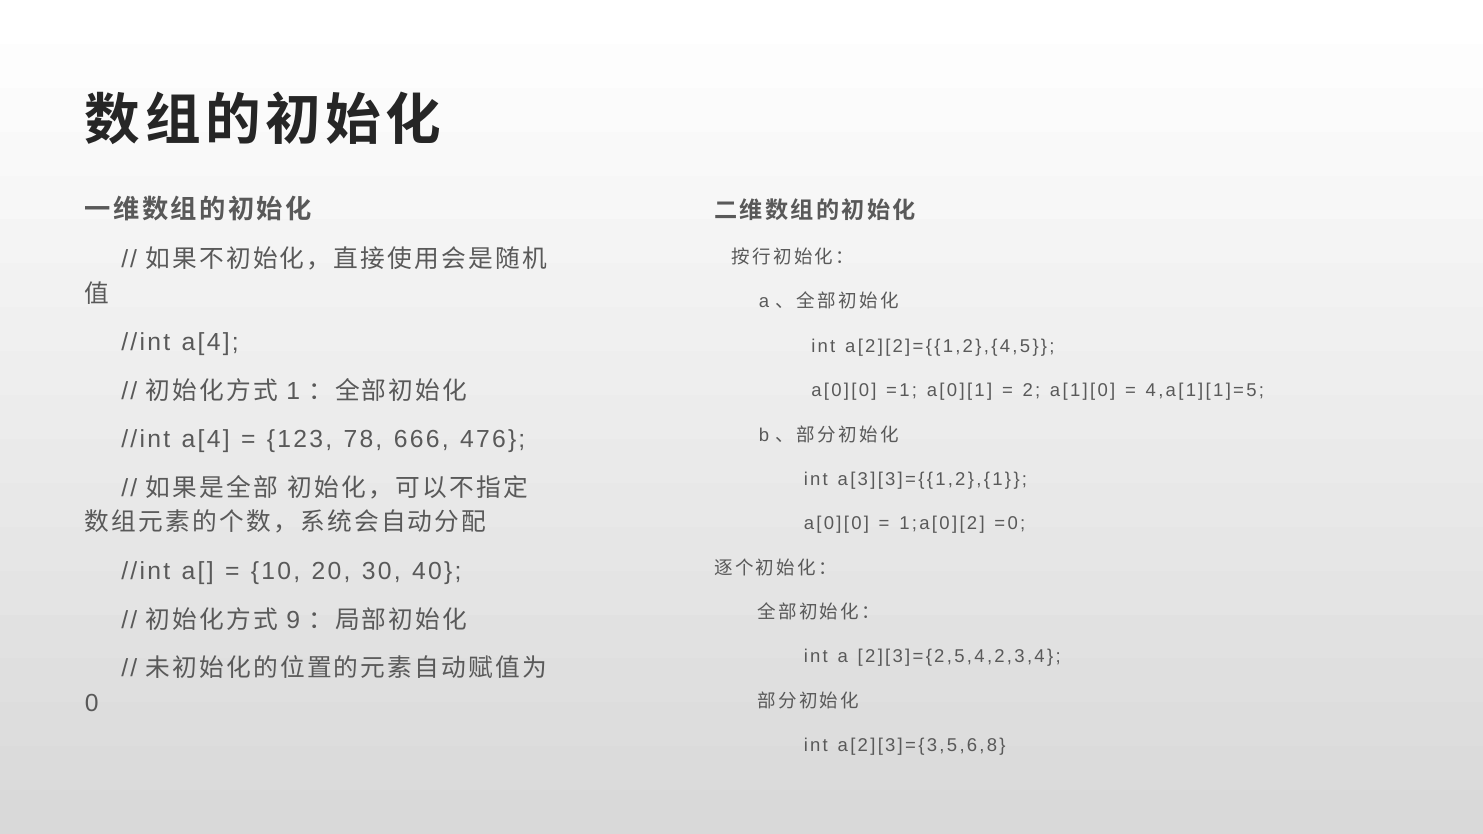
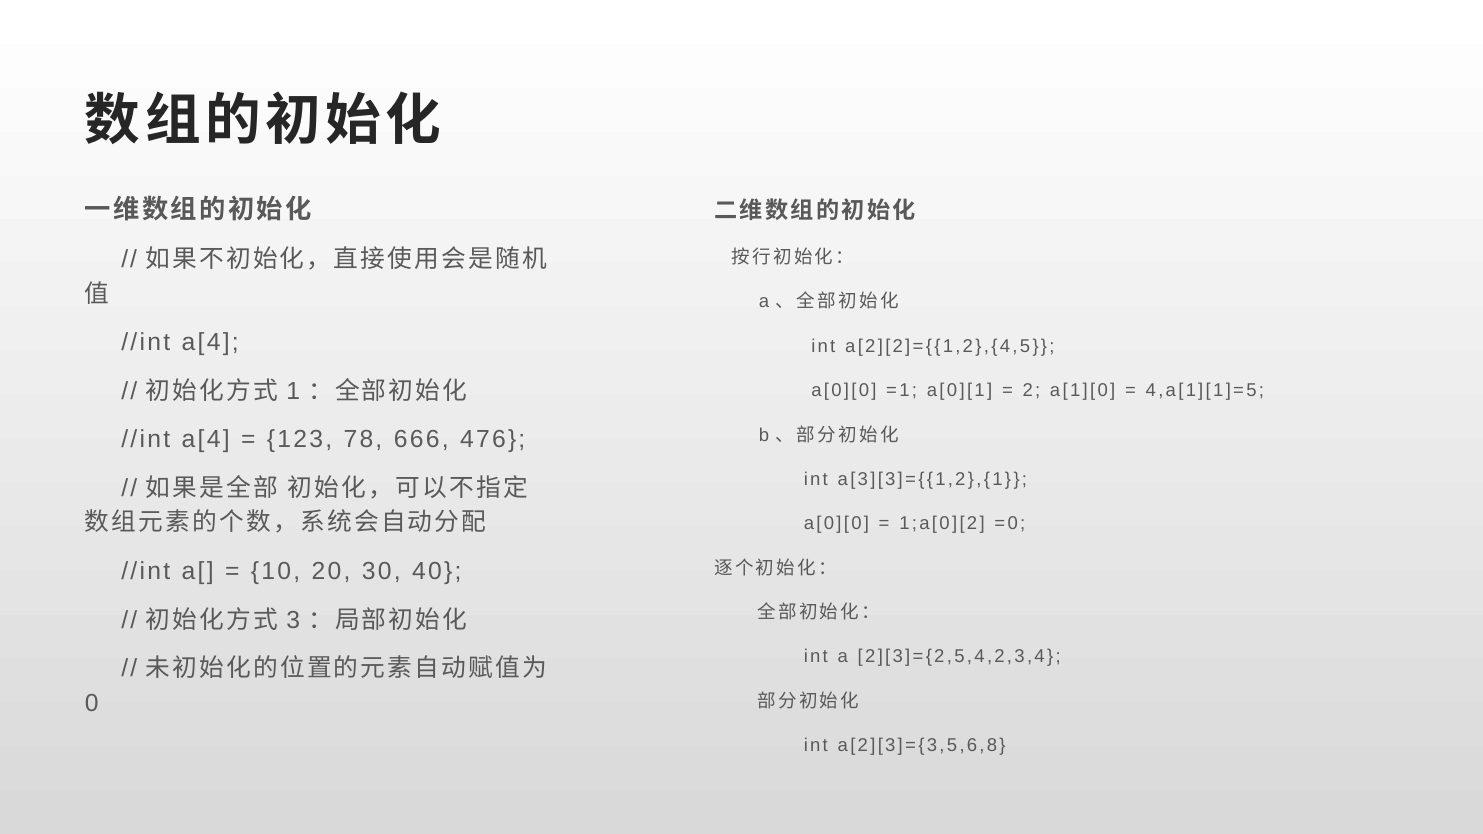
9: 9 -> 3 (293, 620)
